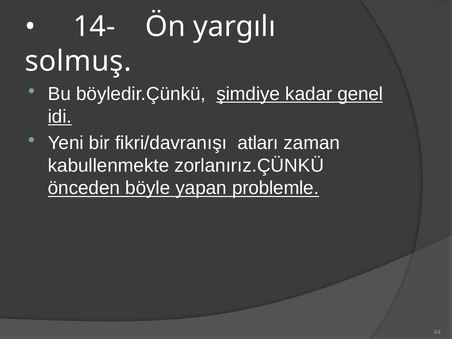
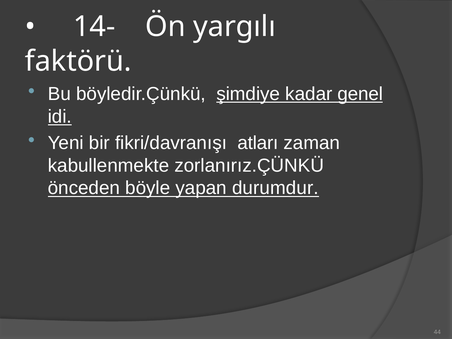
solmuş: solmuş -> faktörü (78, 61)
problemle: problemle -> durumdur (275, 188)
